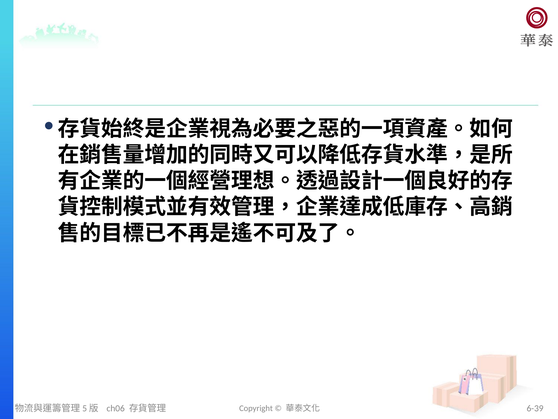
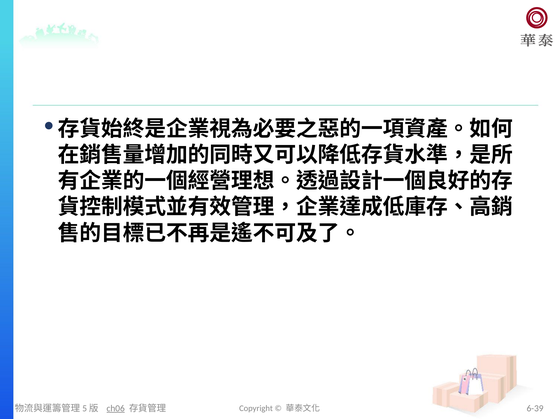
ch06 underline: none -> present (116, 408)
